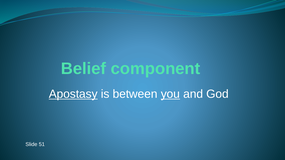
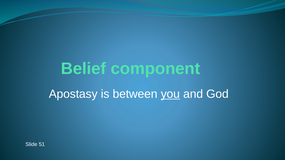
Apostasy underline: present -> none (73, 94)
